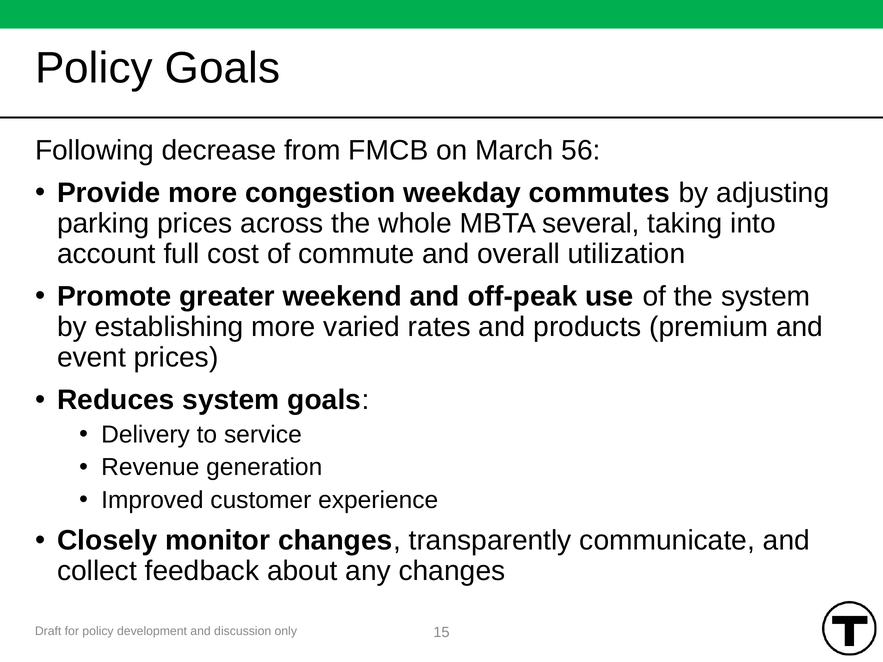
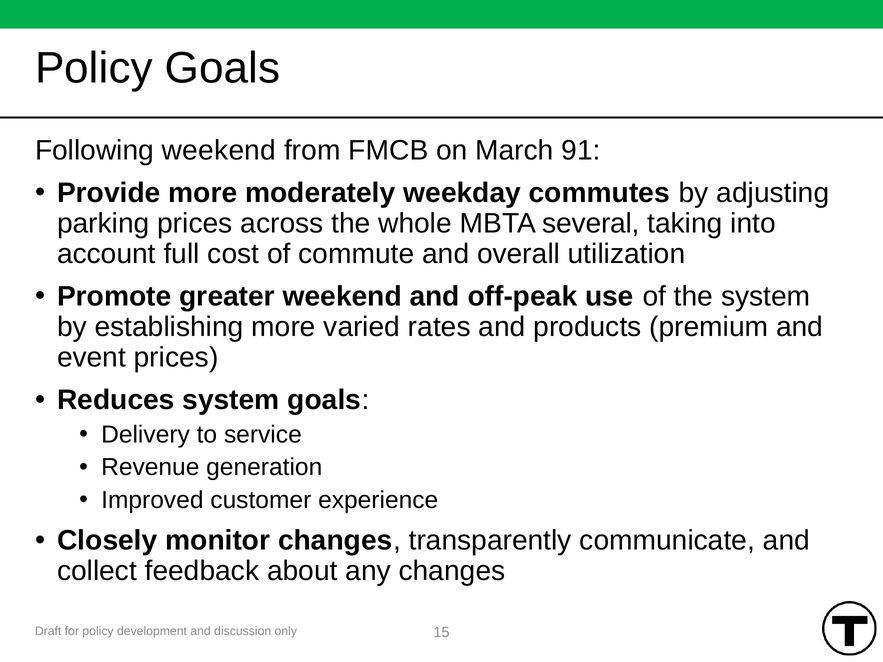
Following decrease: decrease -> weekend (219, 150)
56: 56 -> 91 (581, 150)
congestion: congestion -> moderately (320, 193)
